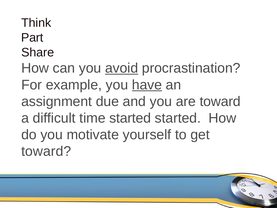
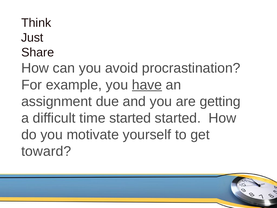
Part: Part -> Just (32, 38)
avoid underline: present -> none (122, 68)
are toward: toward -> getting (220, 101)
